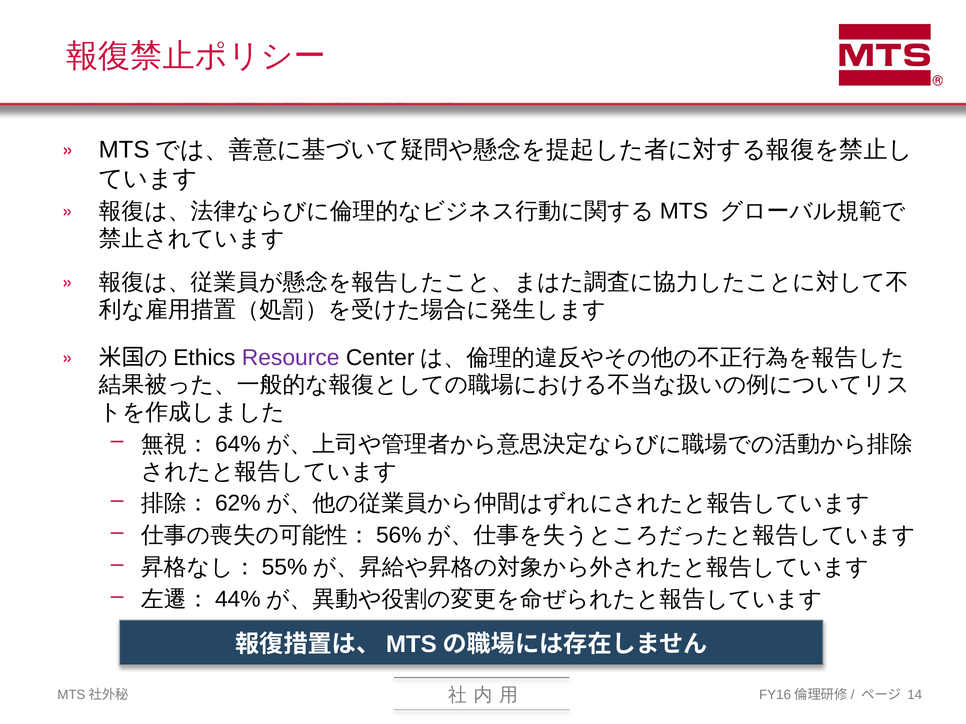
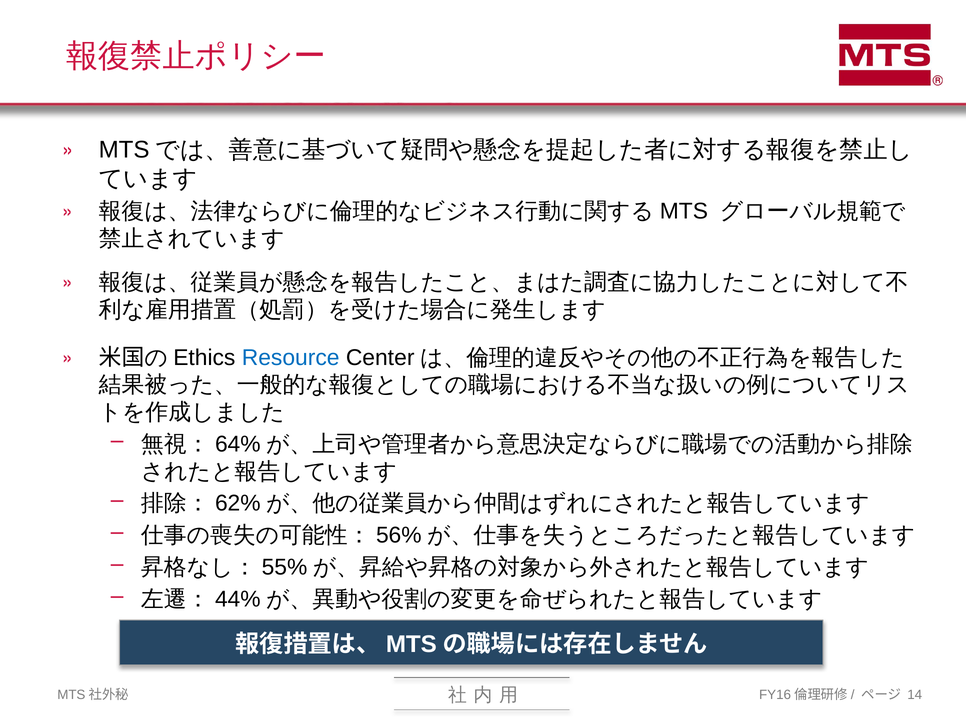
Resource colour: purple -> blue (291, 358)
